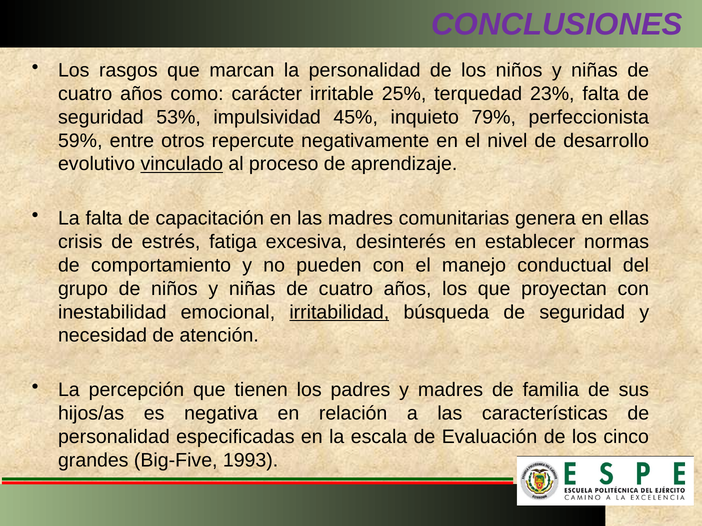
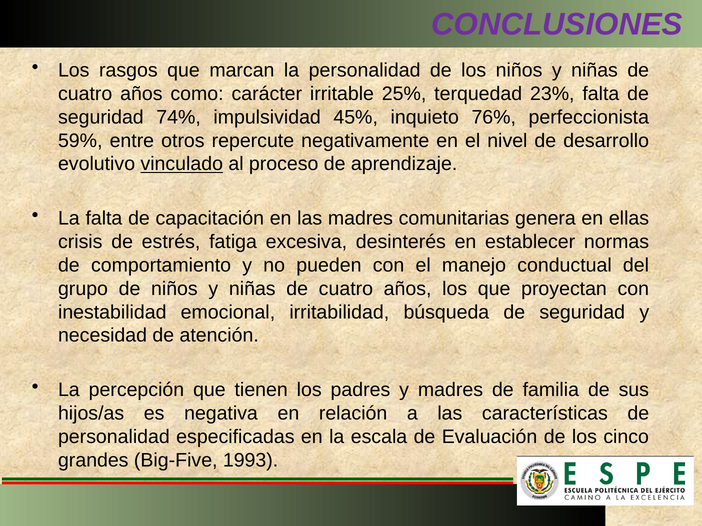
53%: 53% -> 74% (179, 117)
79%: 79% -> 76% (494, 117)
irritabilidad underline: present -> none (339, 312)
